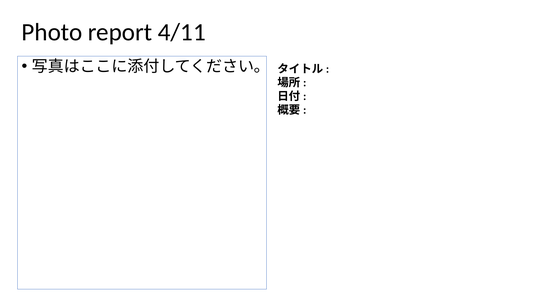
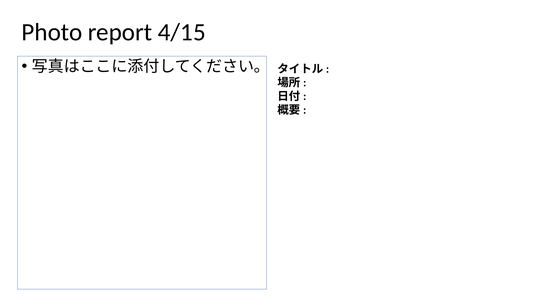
4/11: 4/11 -> 4/15 (182, 32)
